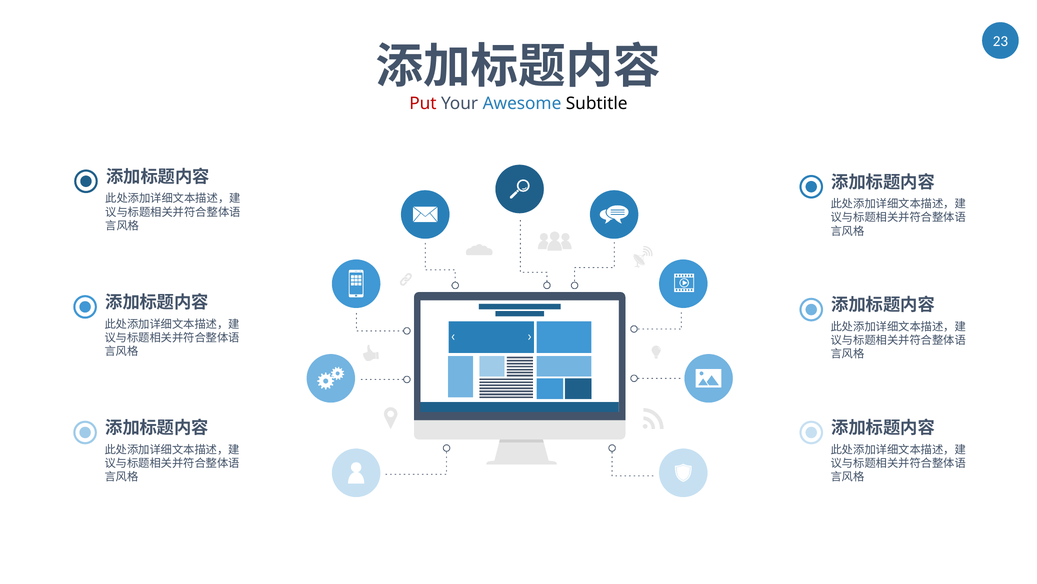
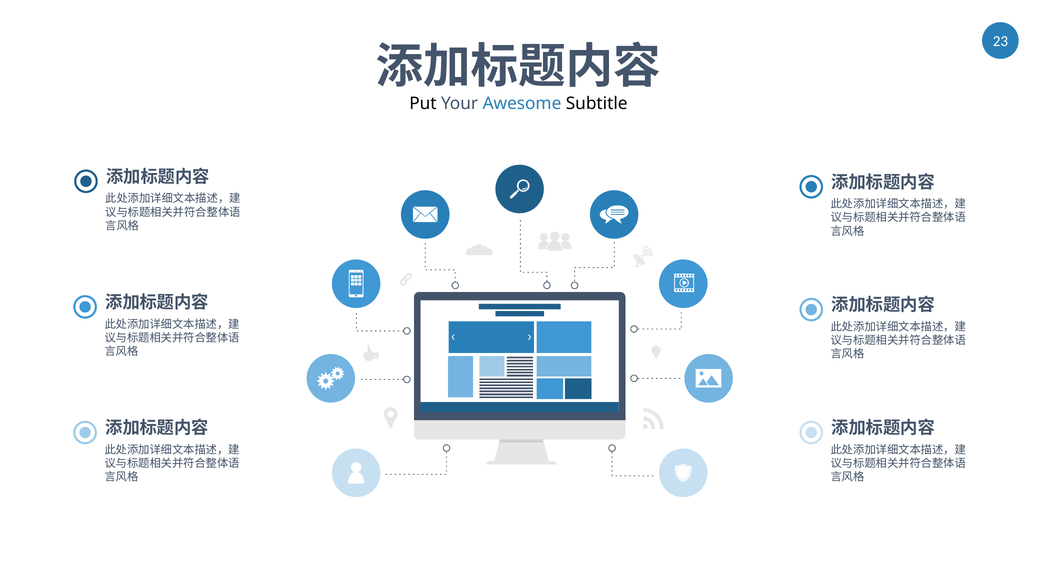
Put colour: red -> black (423, 103)
